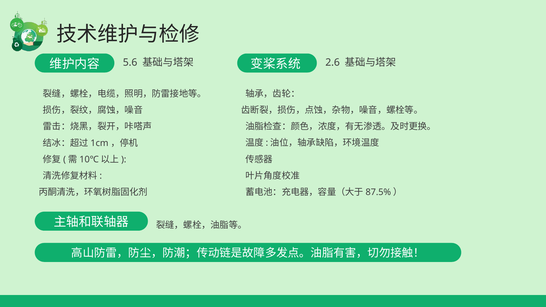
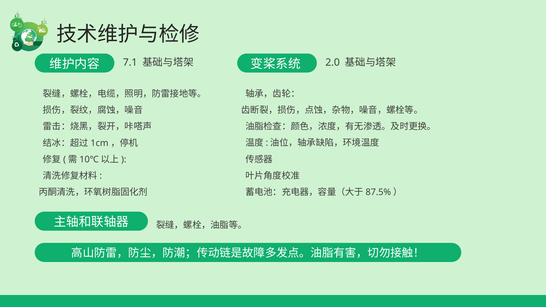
5.6: 5.6 -> 7.1 (130, 62)
2.6: 2.6 -> 2.0 (333, 62)
